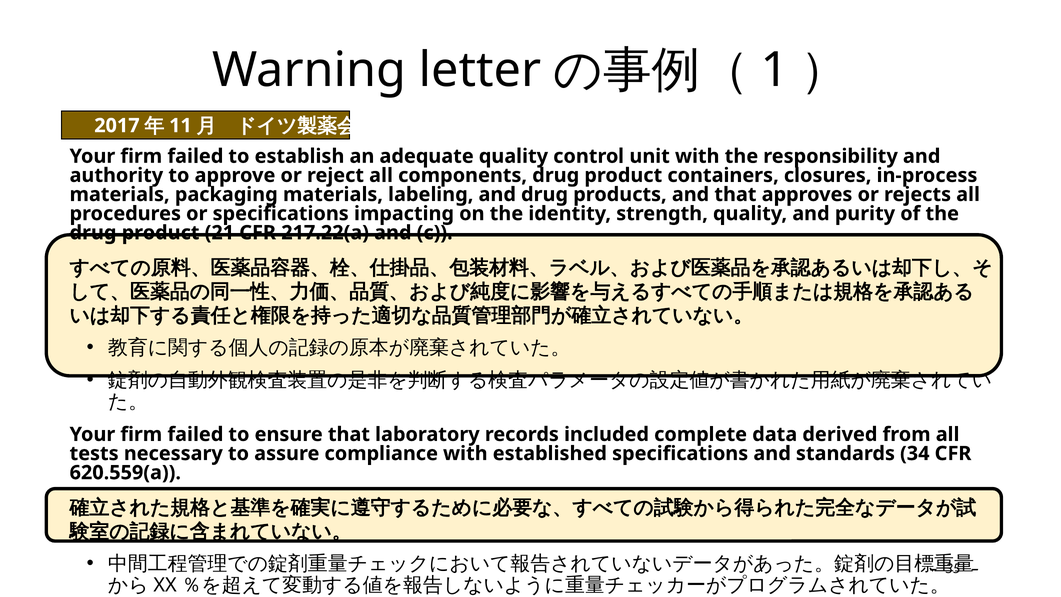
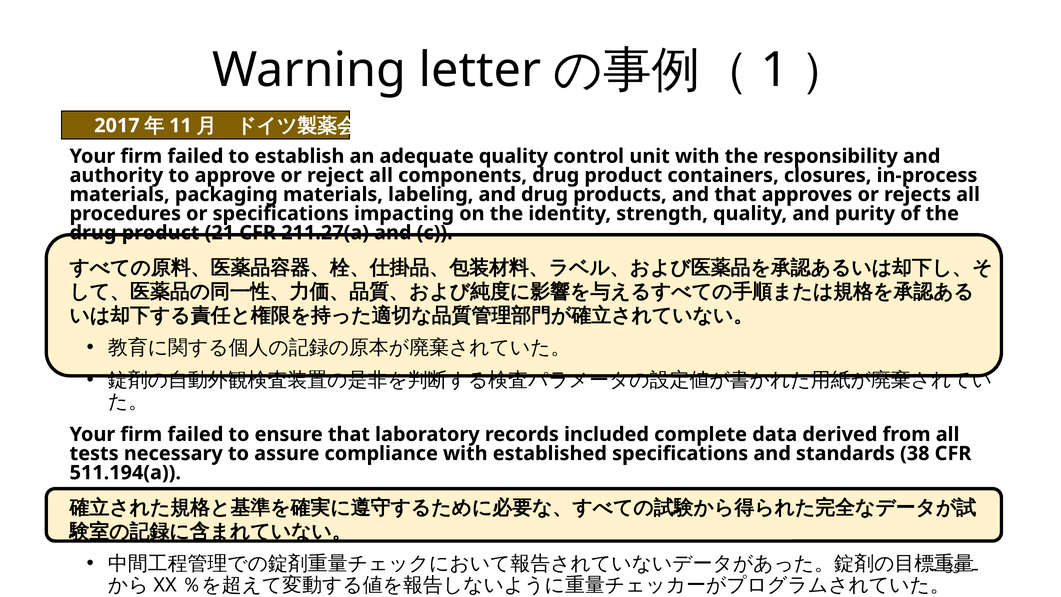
217.22(a: 217.22(a -> 211.27(a (325, 233)
34: 34 -> 38 (915, 453)
620.559(a: 620.559(a -> 511.194(a (125, 473)
